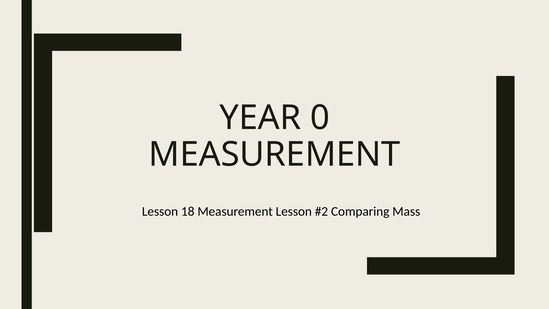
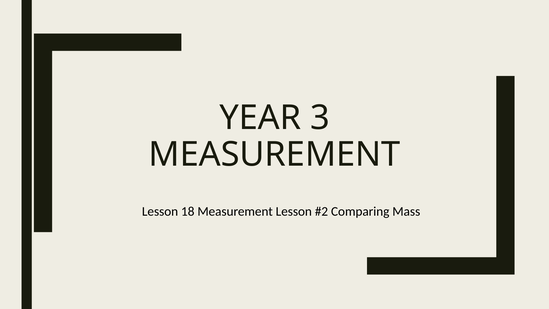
0: 0 -> 3 (320, 118)
